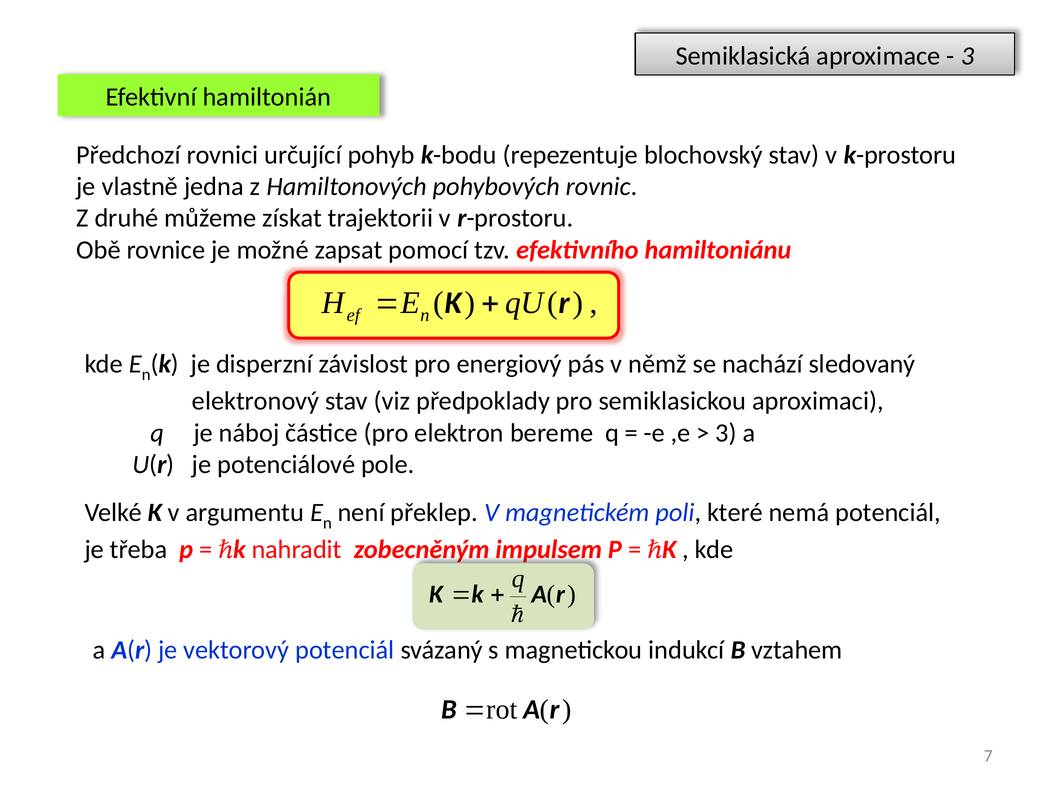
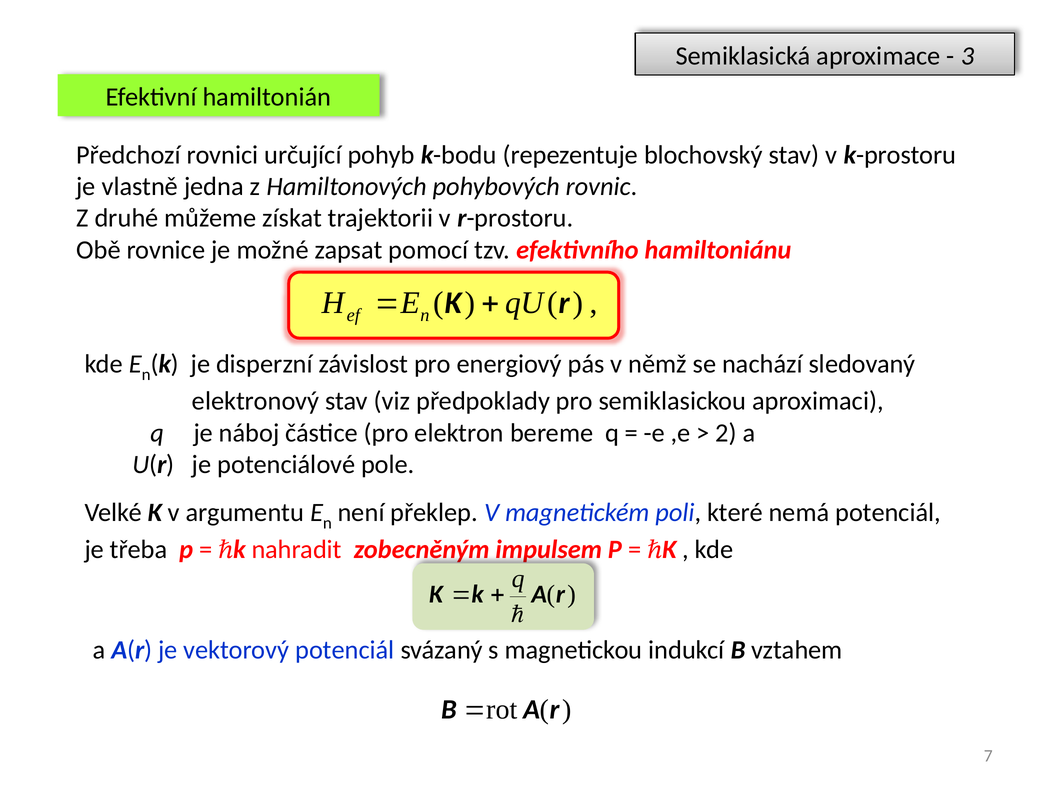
3: 3 -> 2 (726, 433)
